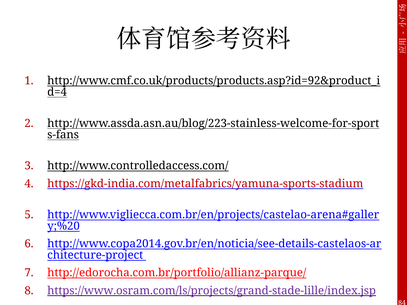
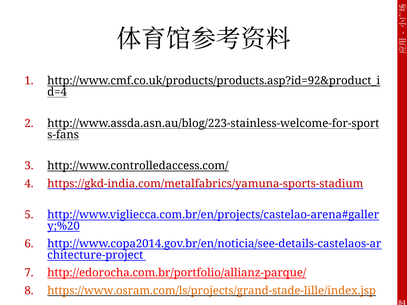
https://www.osram.com/ls/projects/grand-stade-lille/index.jsp colour: purple -> orange (212, 291)
